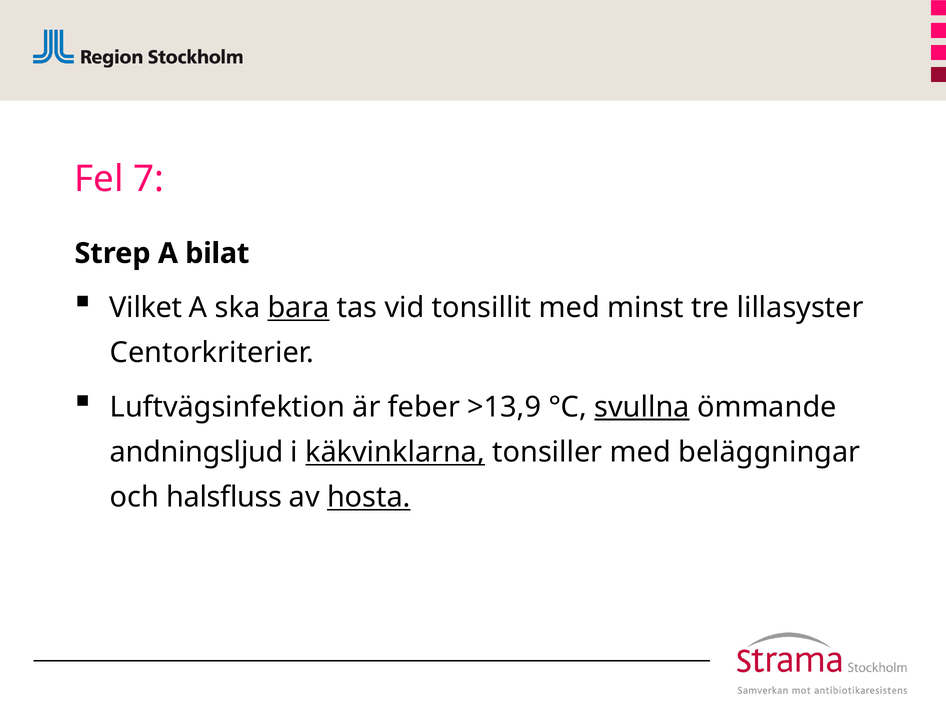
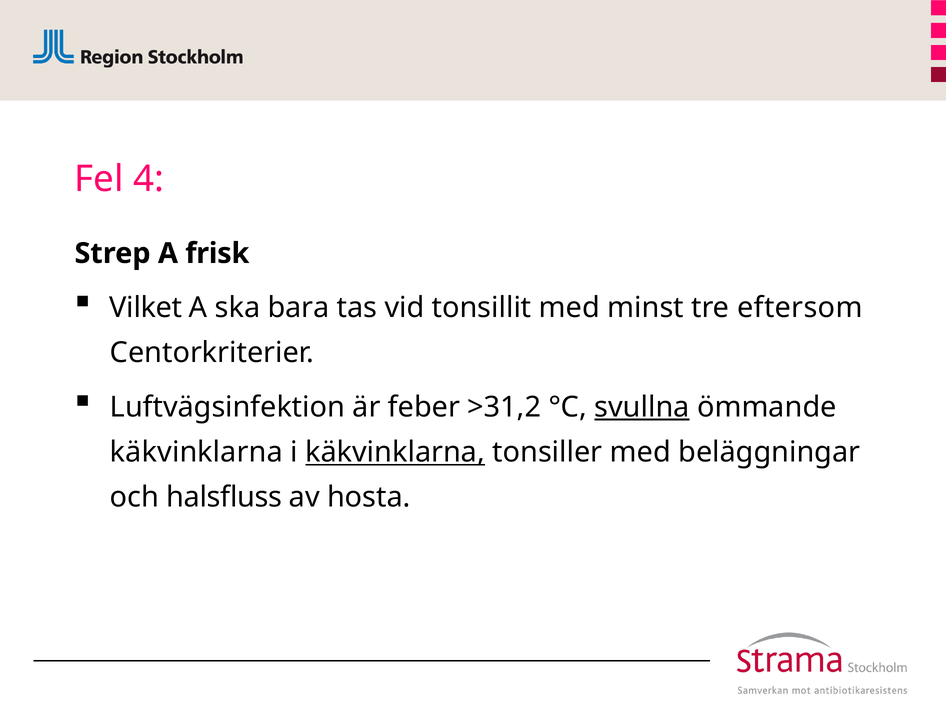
7: 7 -> 4 (149, 179)
bilat: bilat -> frisk (217, 253)
bara underline: present -> none (299, 307)
lillasyster: lillasyster -> eftersom (800, 307)
>13,9: >13,9 -> >31,2 (504, 407)
andningsljud: andningsljud -> käkvinklarna (196, 452)
hosta underline: present -> none (369, 497)
